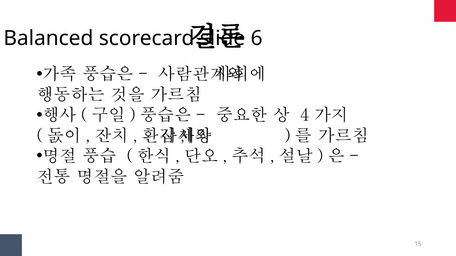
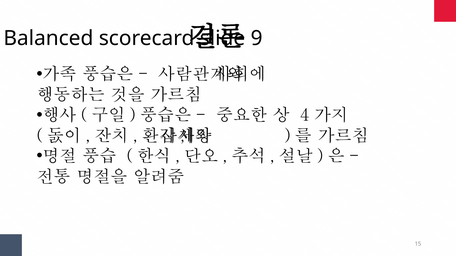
6: 6 -> 9 (257, 38)
